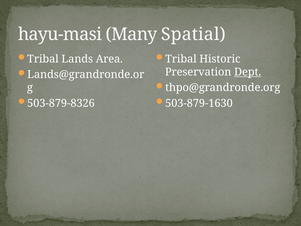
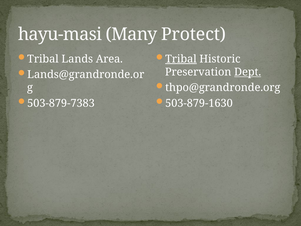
Spatial: Spatial -> Protect (194, 34)
Tribal underline: none -> present (181, 59)
503-879-8326: 503-879-8326 -> 503-879-7383 (61, 103)
